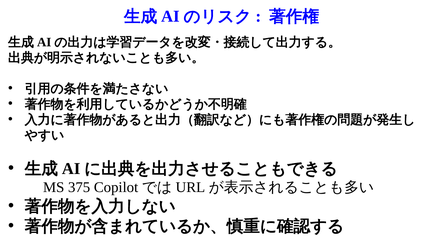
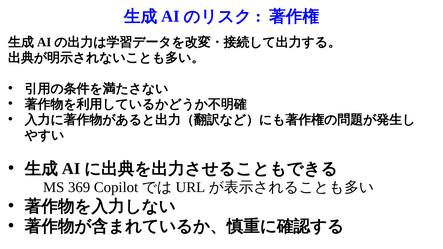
375: 375 -> 369 (79, 187)
